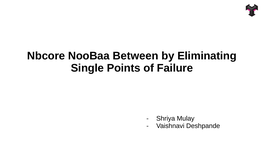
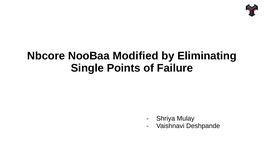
Between: Between -> Modified (136, 56)
